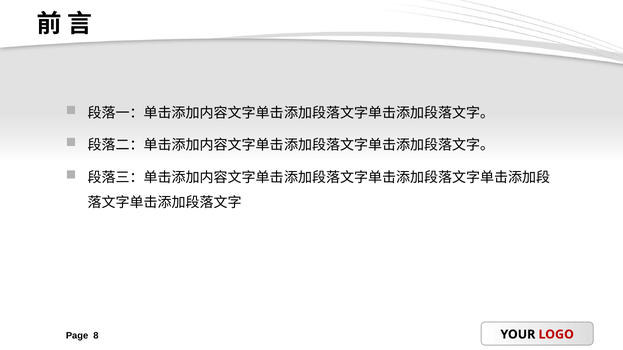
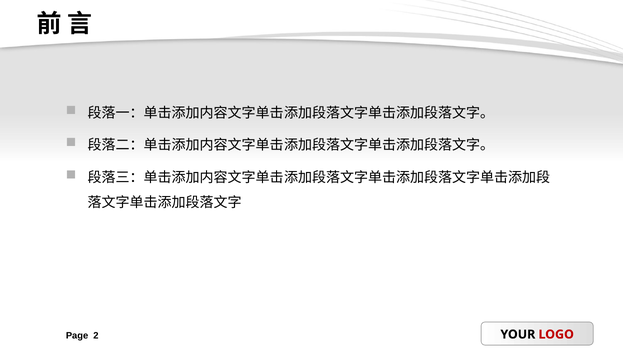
8: 8 -> 2 (96, 336)
